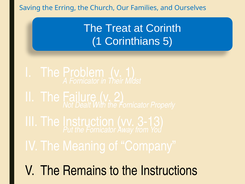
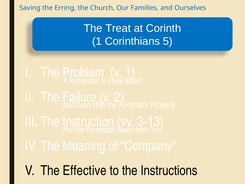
Remains: Remains -> Effective (85, 170)
